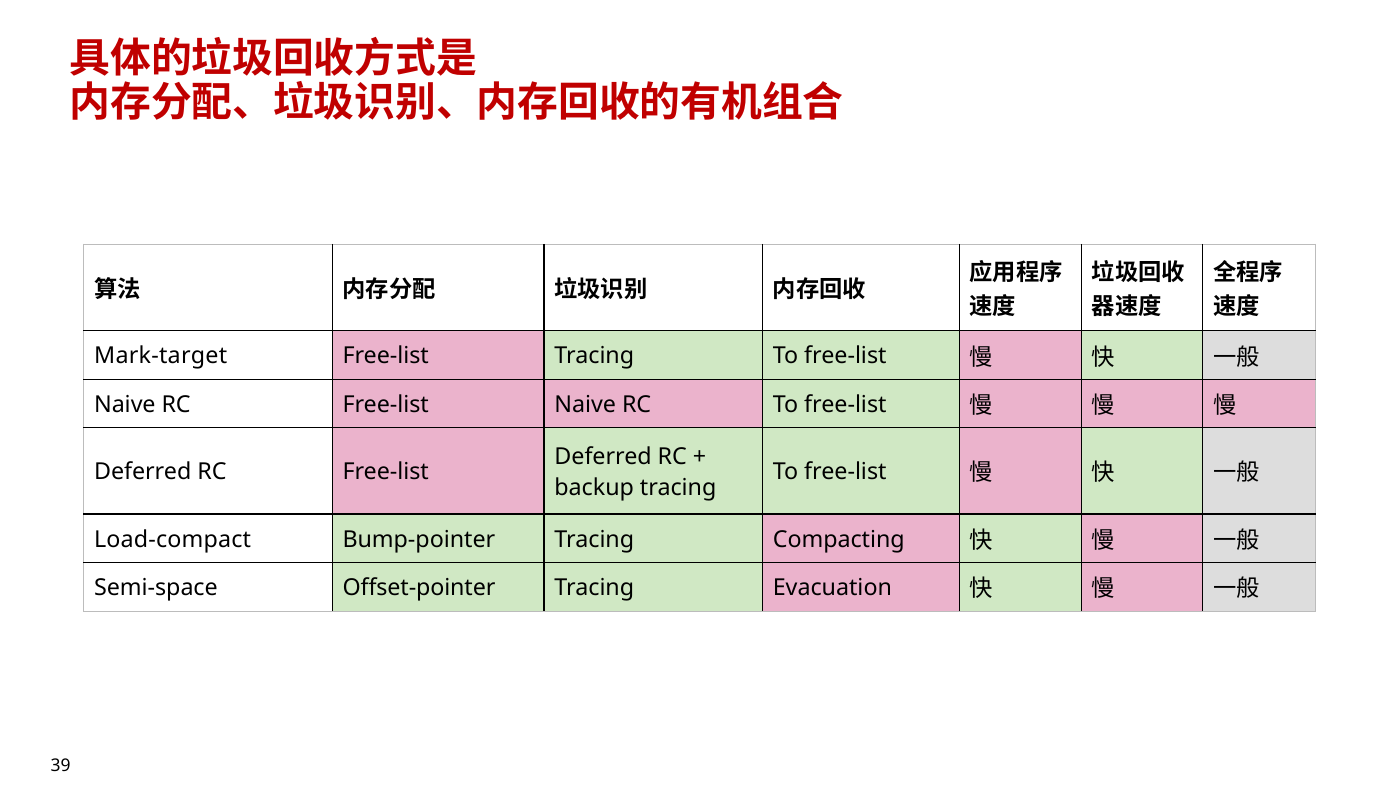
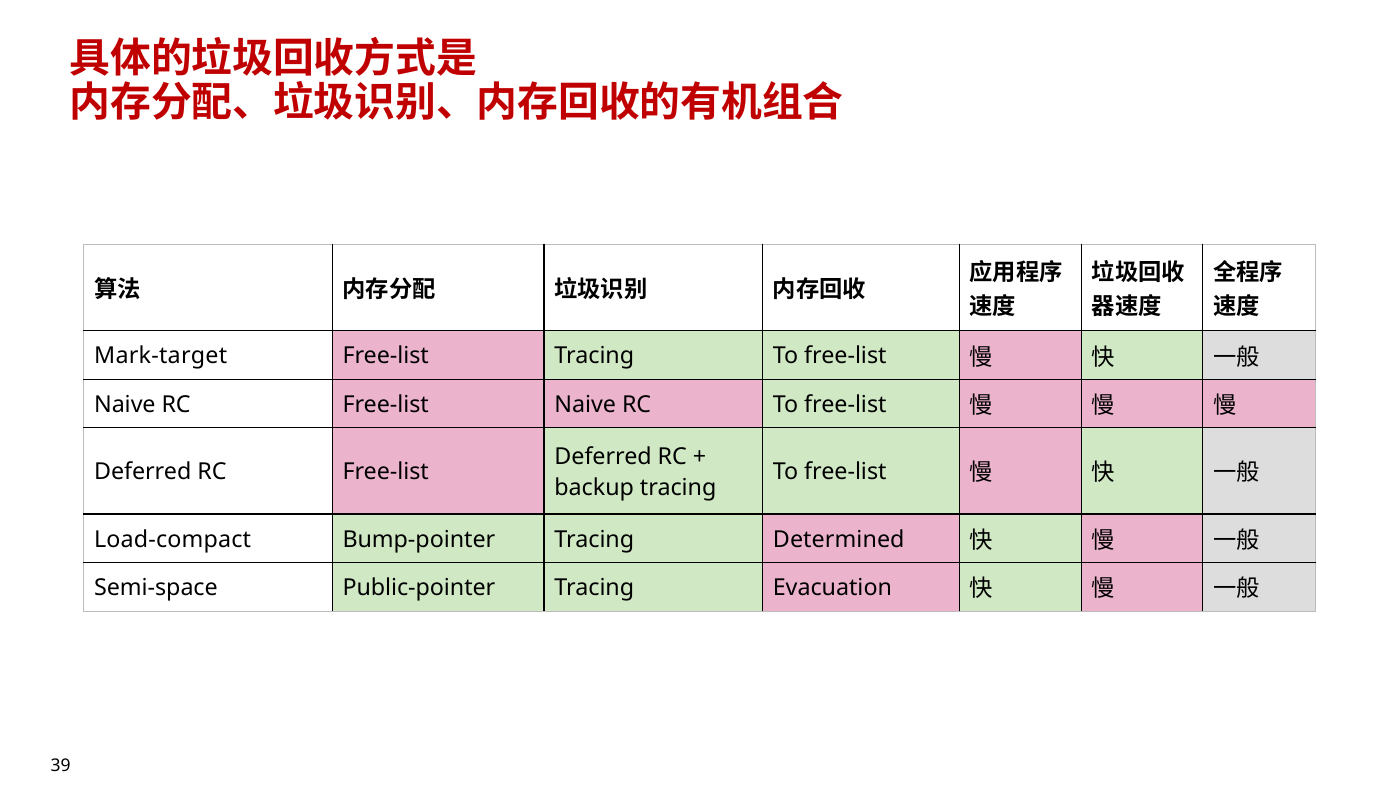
Compacting: Compacting -> Determined (839, 539)
Offset-pointer: Offset-pointer -> Public-pointer (419, 588)
